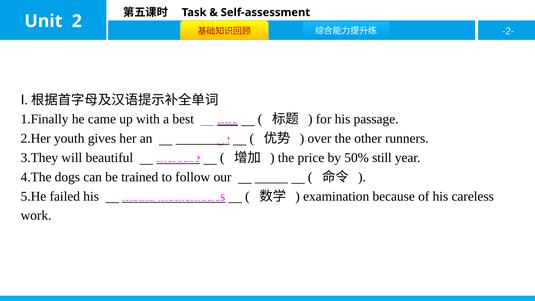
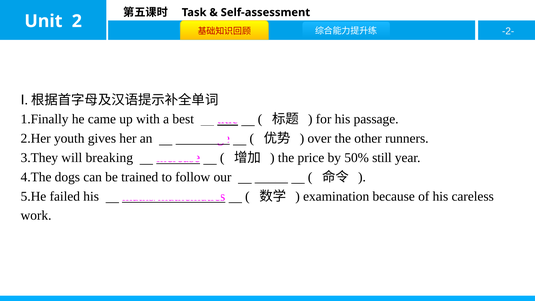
beautiful: beautiful -> breaking (109, 158)
